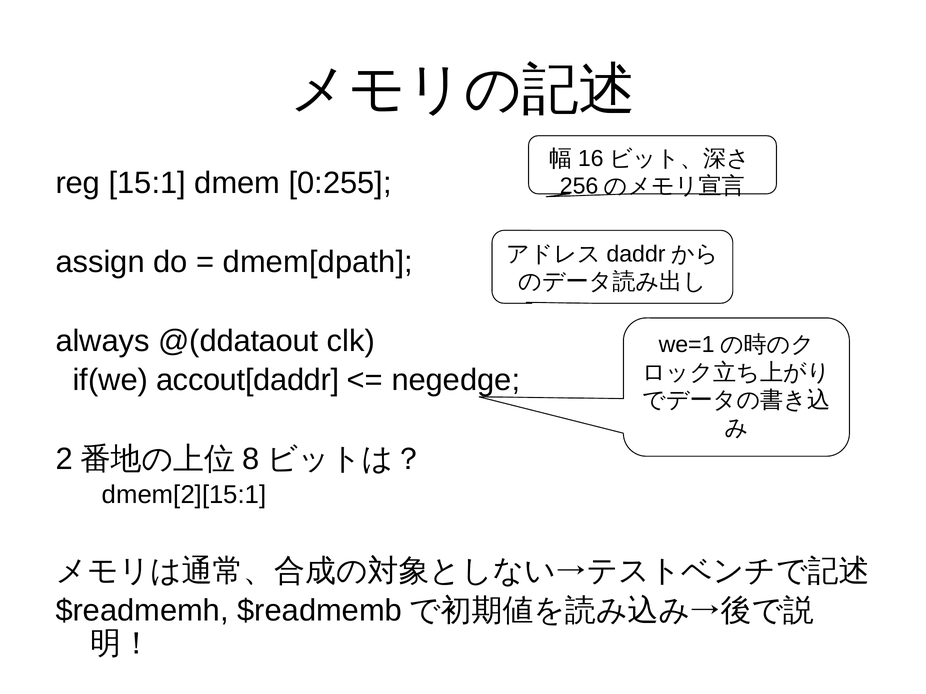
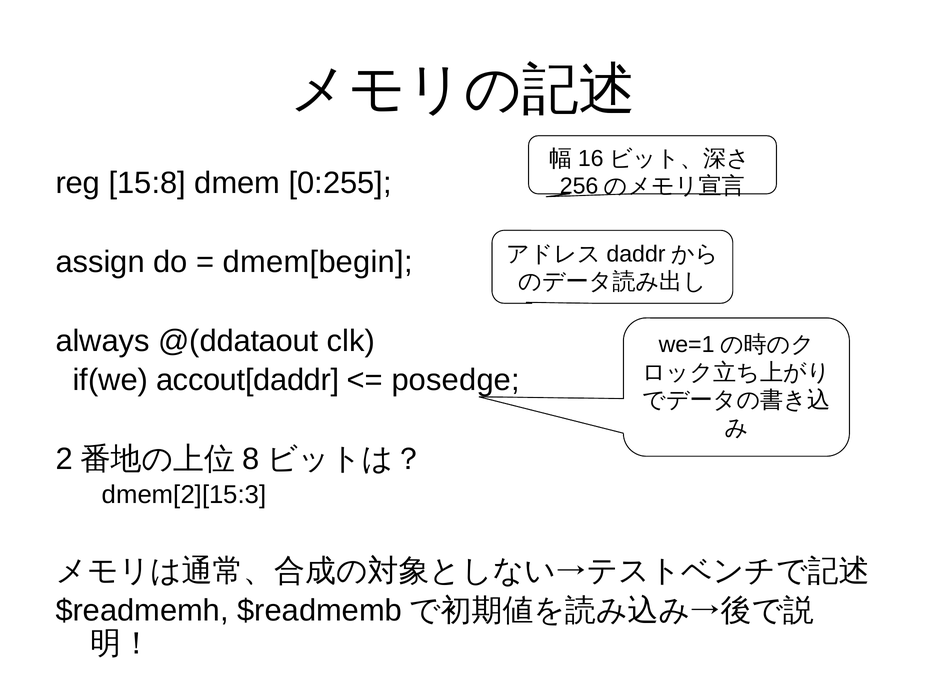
15:1: 15:1 -> 15:8 (147, 183)
dmem[dpath: dmem[dpath -> dmem[begin (318, 262)
negedge: negedge -> posedge (456, 381)
dmem[2][15:1: dmem[2][15:1 -> dmem[2][15:3 (184, 495)
